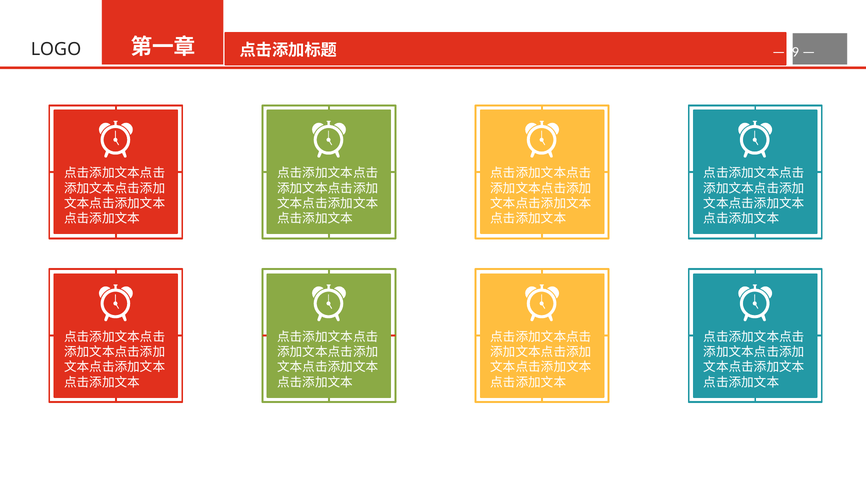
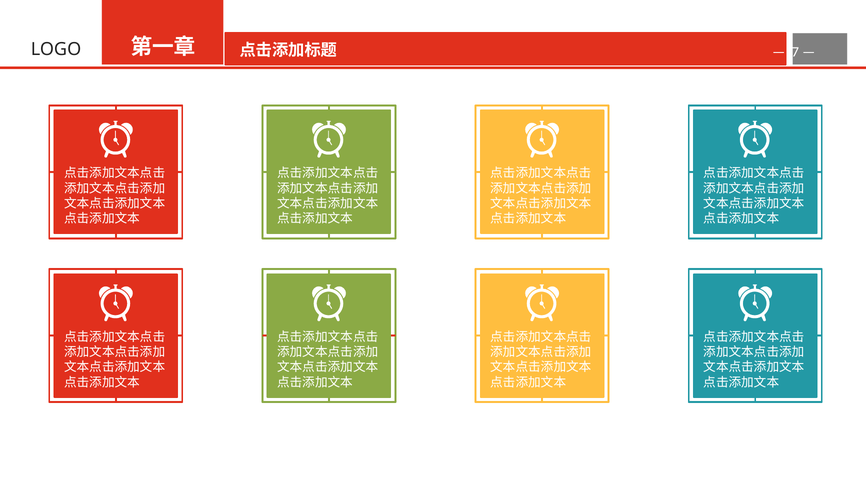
9: 9 -> 7 (795, 52)
